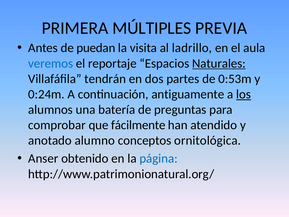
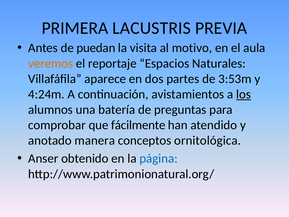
MÚLTIPLES: MÚLTIPLES -> LACUSTRIS (152, 28)
ladrillo: ladrillo -> motivo (192, 48)
veremos colour: blue -> orange (51, 63)
Naturales underline: present -> none (219, 63)
tendrán: tendrán -> aparece (105, 79)
0:53m: 0:53m -> 3:53m (235, 79)
0:24m: 0:24m -> 4:24m (46, 94)
antiguamente: antiguamente -> avistamientos (188, 94)
alumno: alumno -> manera (95, 140)
